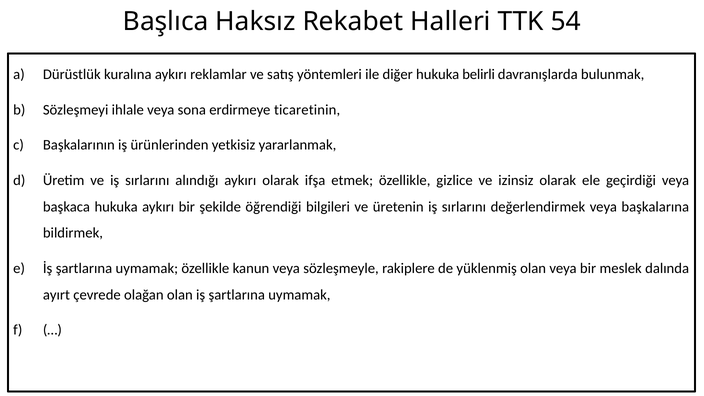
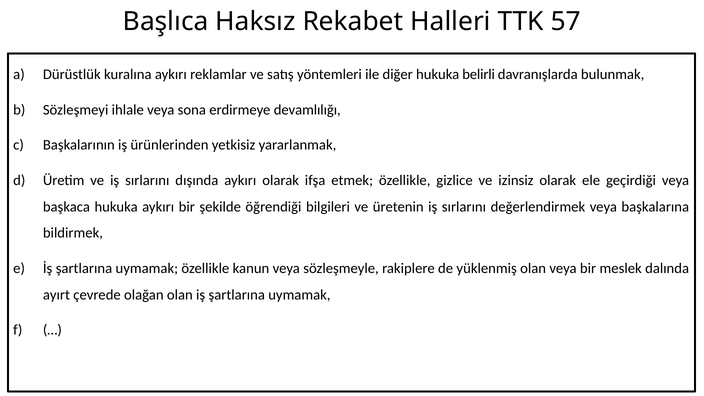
54: 54 -> 57 (566, 22)
ticaretinin: ticaretinin -> devamlılığı (307, 110)
alındığı: alındığı -> dışında (197, 180)
